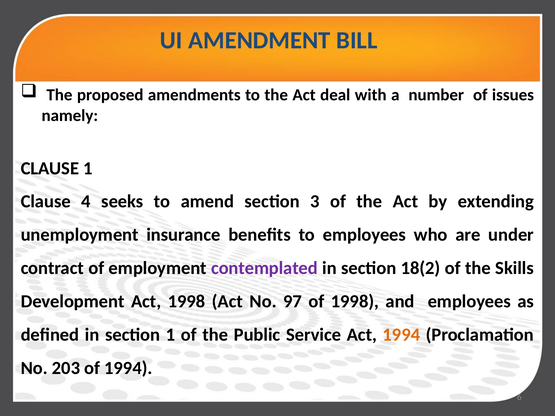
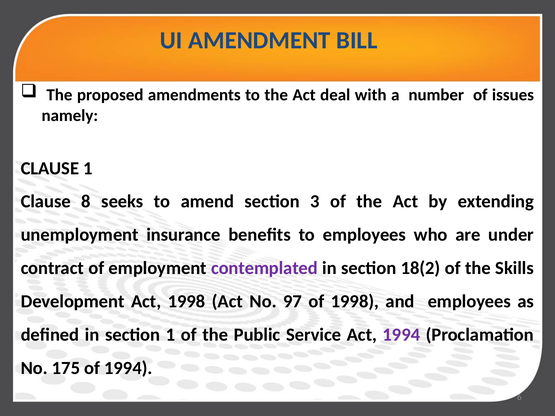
4: 4 -> 8 (86, 202)
1994 colour: orange -> purple (401, 335)
203: 203 -> 175 (66, 368)
